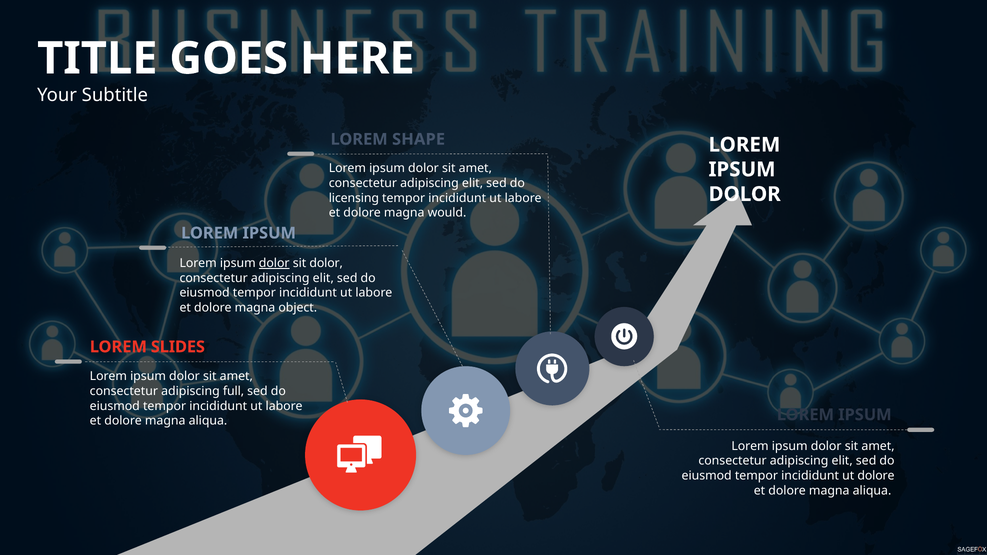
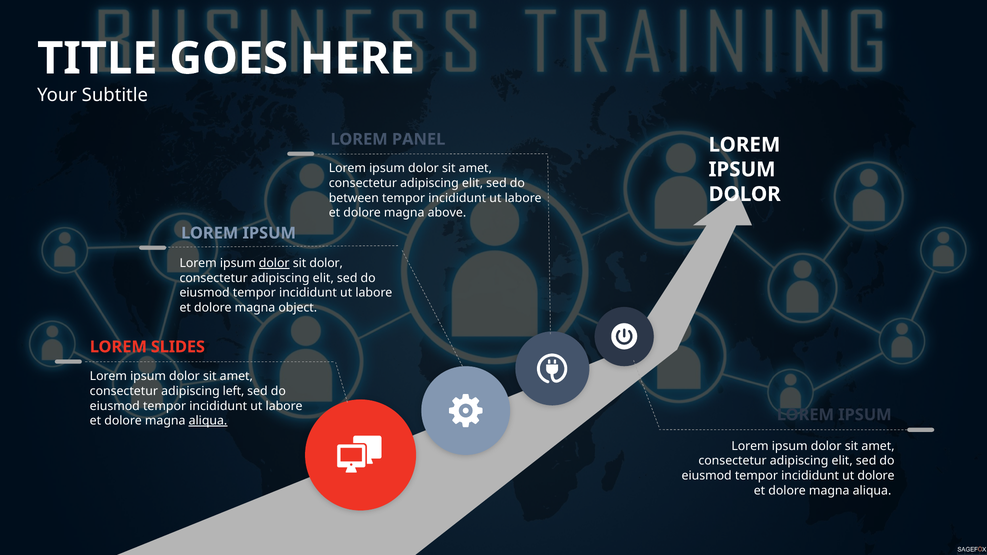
SHAPE: SHAPE -> PANEL (419, 139)
licensing: licensing -> between (354, 198)
would: would -> above (447, 213)
full: full -> left (234, 391)
aliqua underline: none -> present (208, 421)
